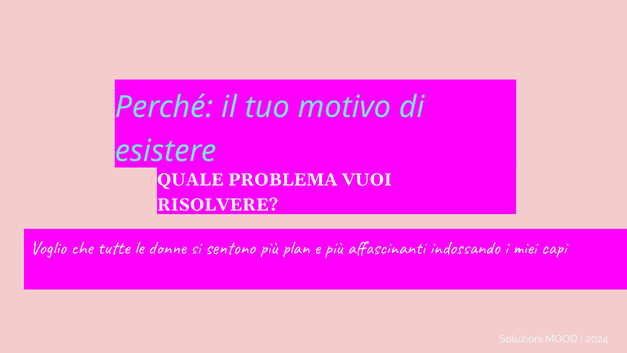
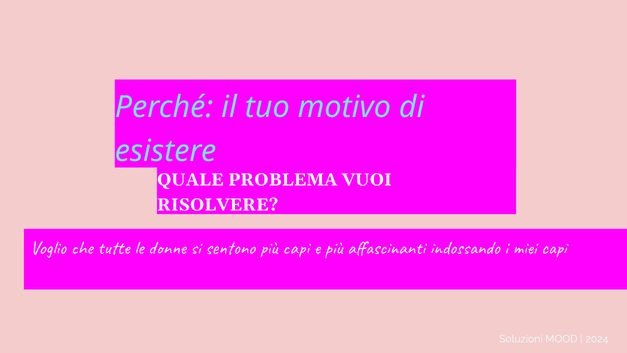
più plan: plan -> capi (296, 248)
